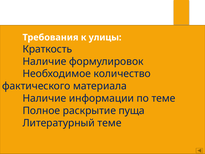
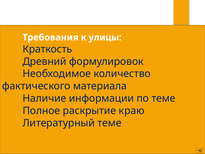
Наличие: Наличие -> Древний (44, 61)
пуща: пуща -> краю (132, 111)
